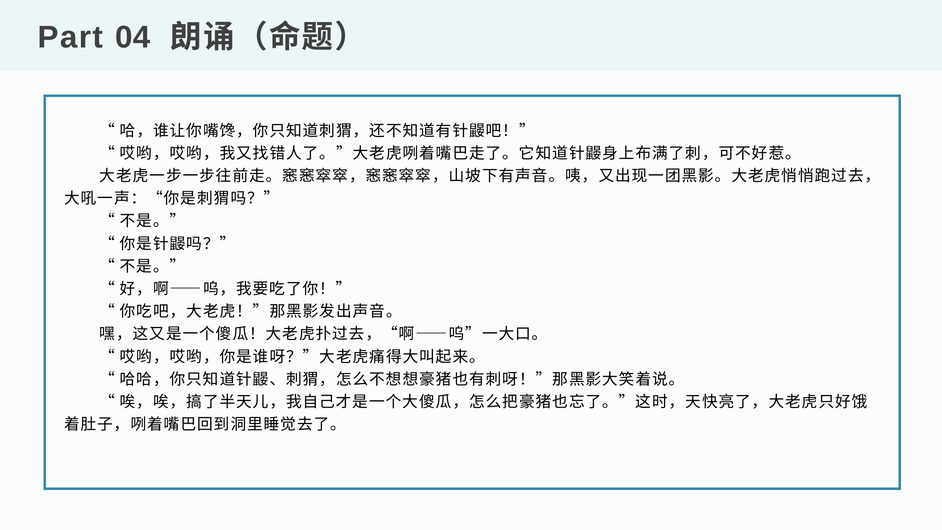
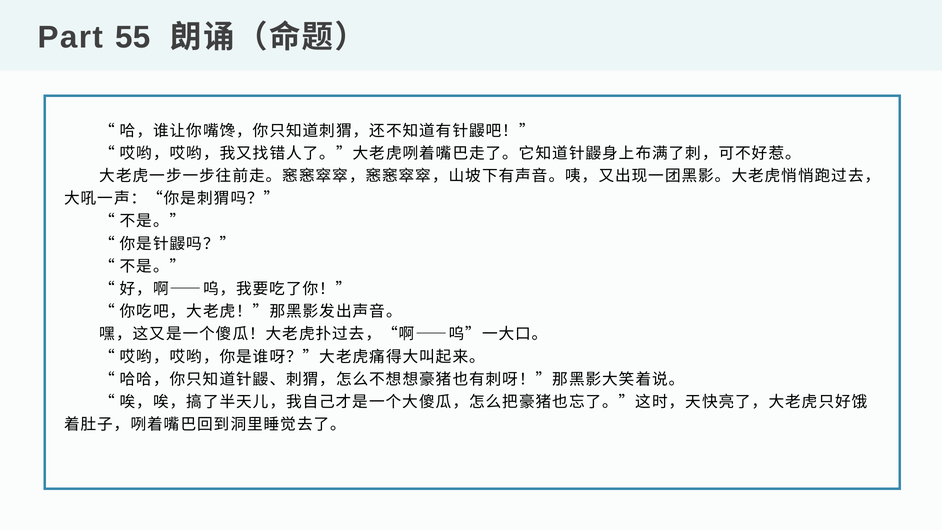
04: 04 -> 55 (133, 38)
